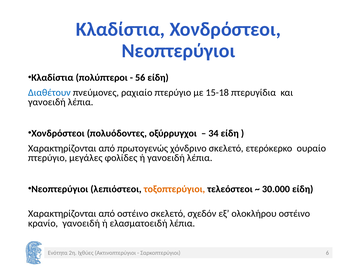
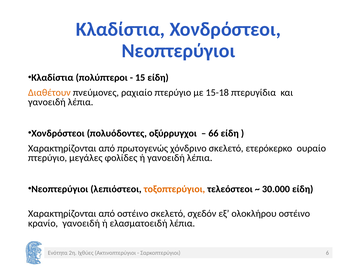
56: 56 -> 15 (140, 78)
Διαθέτουν colour: blue -> orange (49, 92)
34: 34 -> 66 (213, 133)
